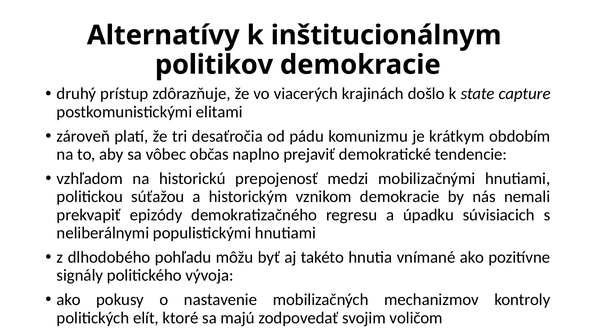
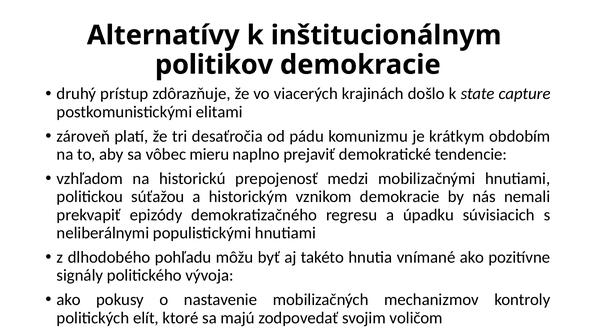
občas: občas -> mieru (209, 154)
